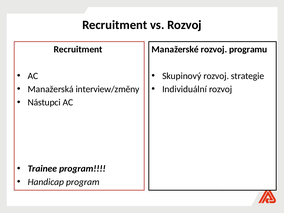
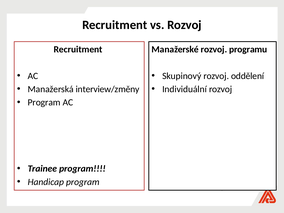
strategie: strategie -> oddělení (248, 76)
Nástupci: Nástupci -> Program (44, 102)
